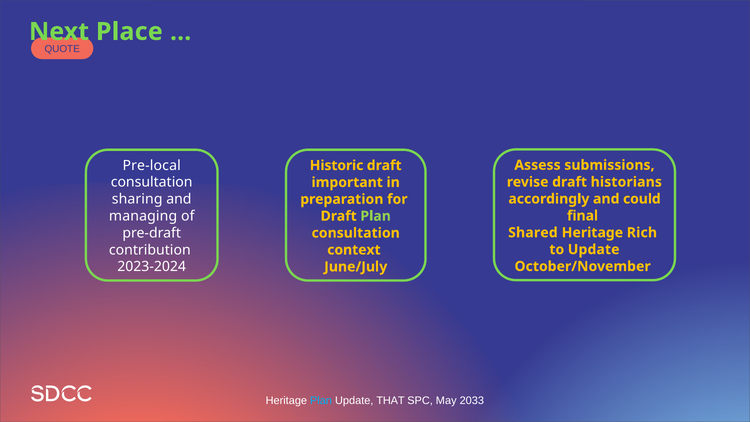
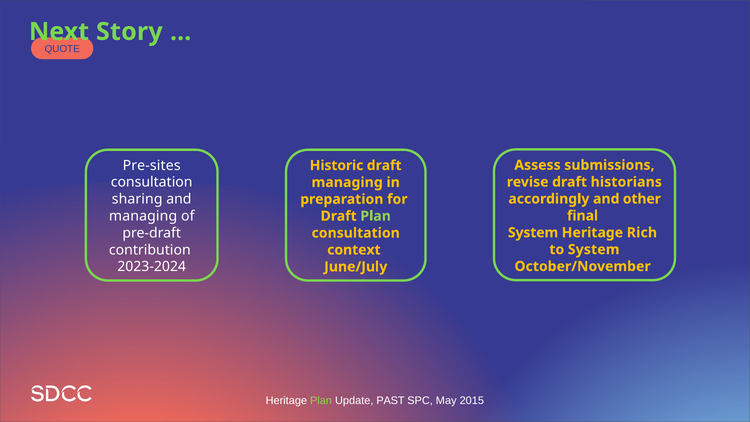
Place: Place -> Story (129, 32)
Pre-local: Pre-local -> Pre-sites (152, 165)
important: important -> managing (347, 182)
could: could -> other (642, 199)
Shared: Shared -> System (533, 233)
to Update: Update -> System (594, 249)
Plan colour: light blue -> light green (321, 400)
THAT: THAT -> PAST (390, 400)
2033: 2033 -> 2015 (472, 400)
